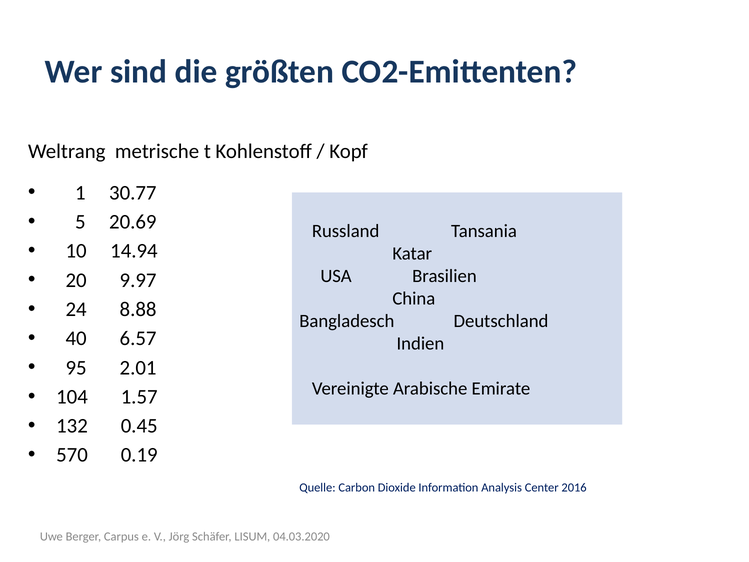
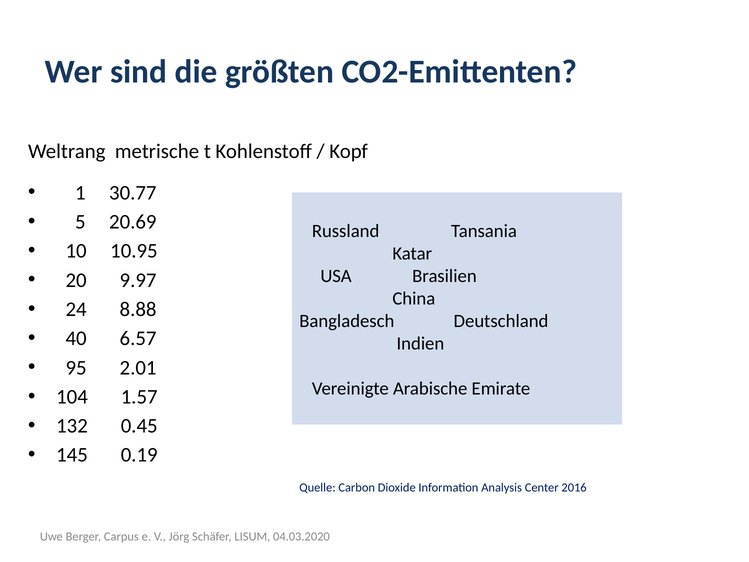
14.94: 14.94 -> 10.95 (134, 251)
570: 570 -> 145 (72, 455)
